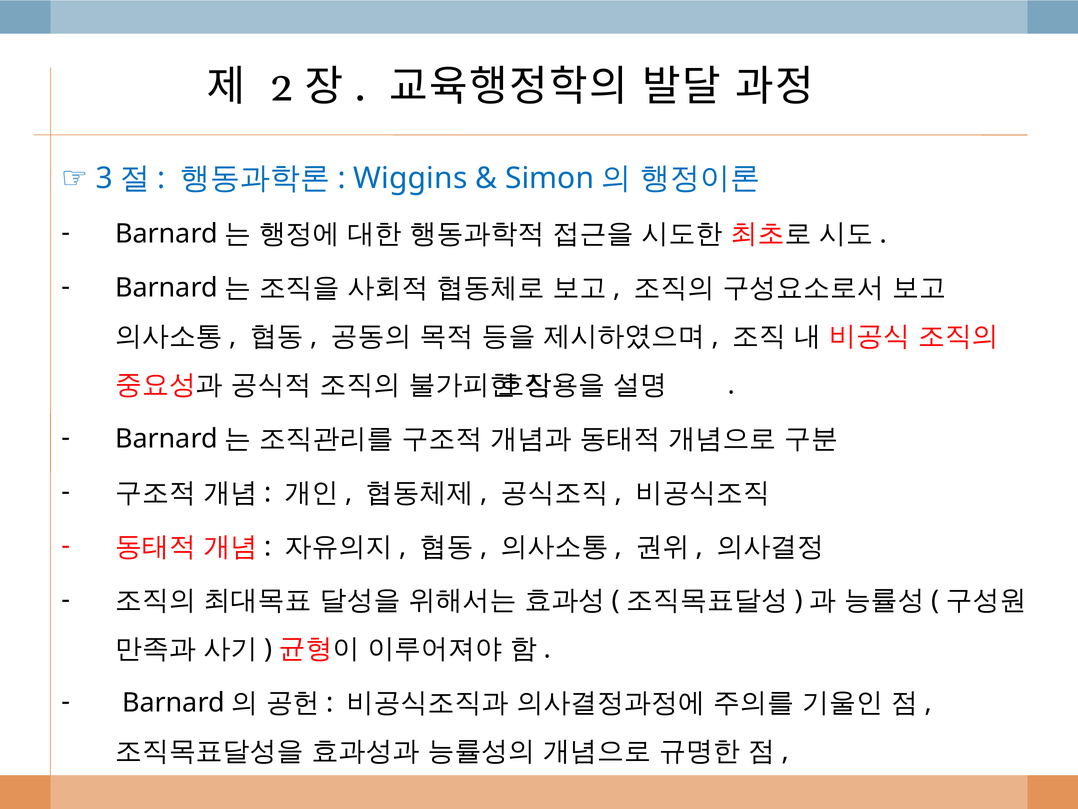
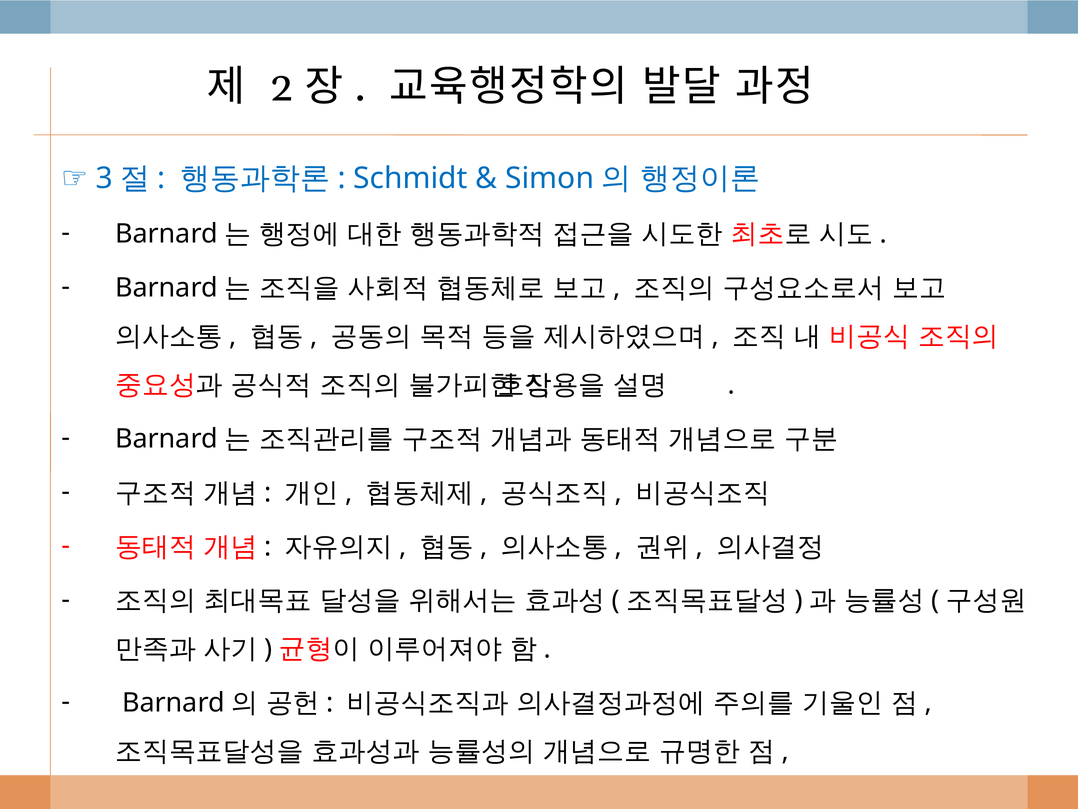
Wiggins: Wiggins -> Schmidt (410, 178)
